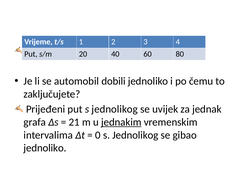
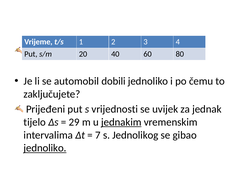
put s jednolikog: jednolikog -> vrijednosti (115, 109)
grafa: grafa -> tijelo (35, 122)
21: 21 -> 29 (74, 122)
0: 0 -> 7 (98, 135)
jednoliko underline: none -> present (45, 148)
